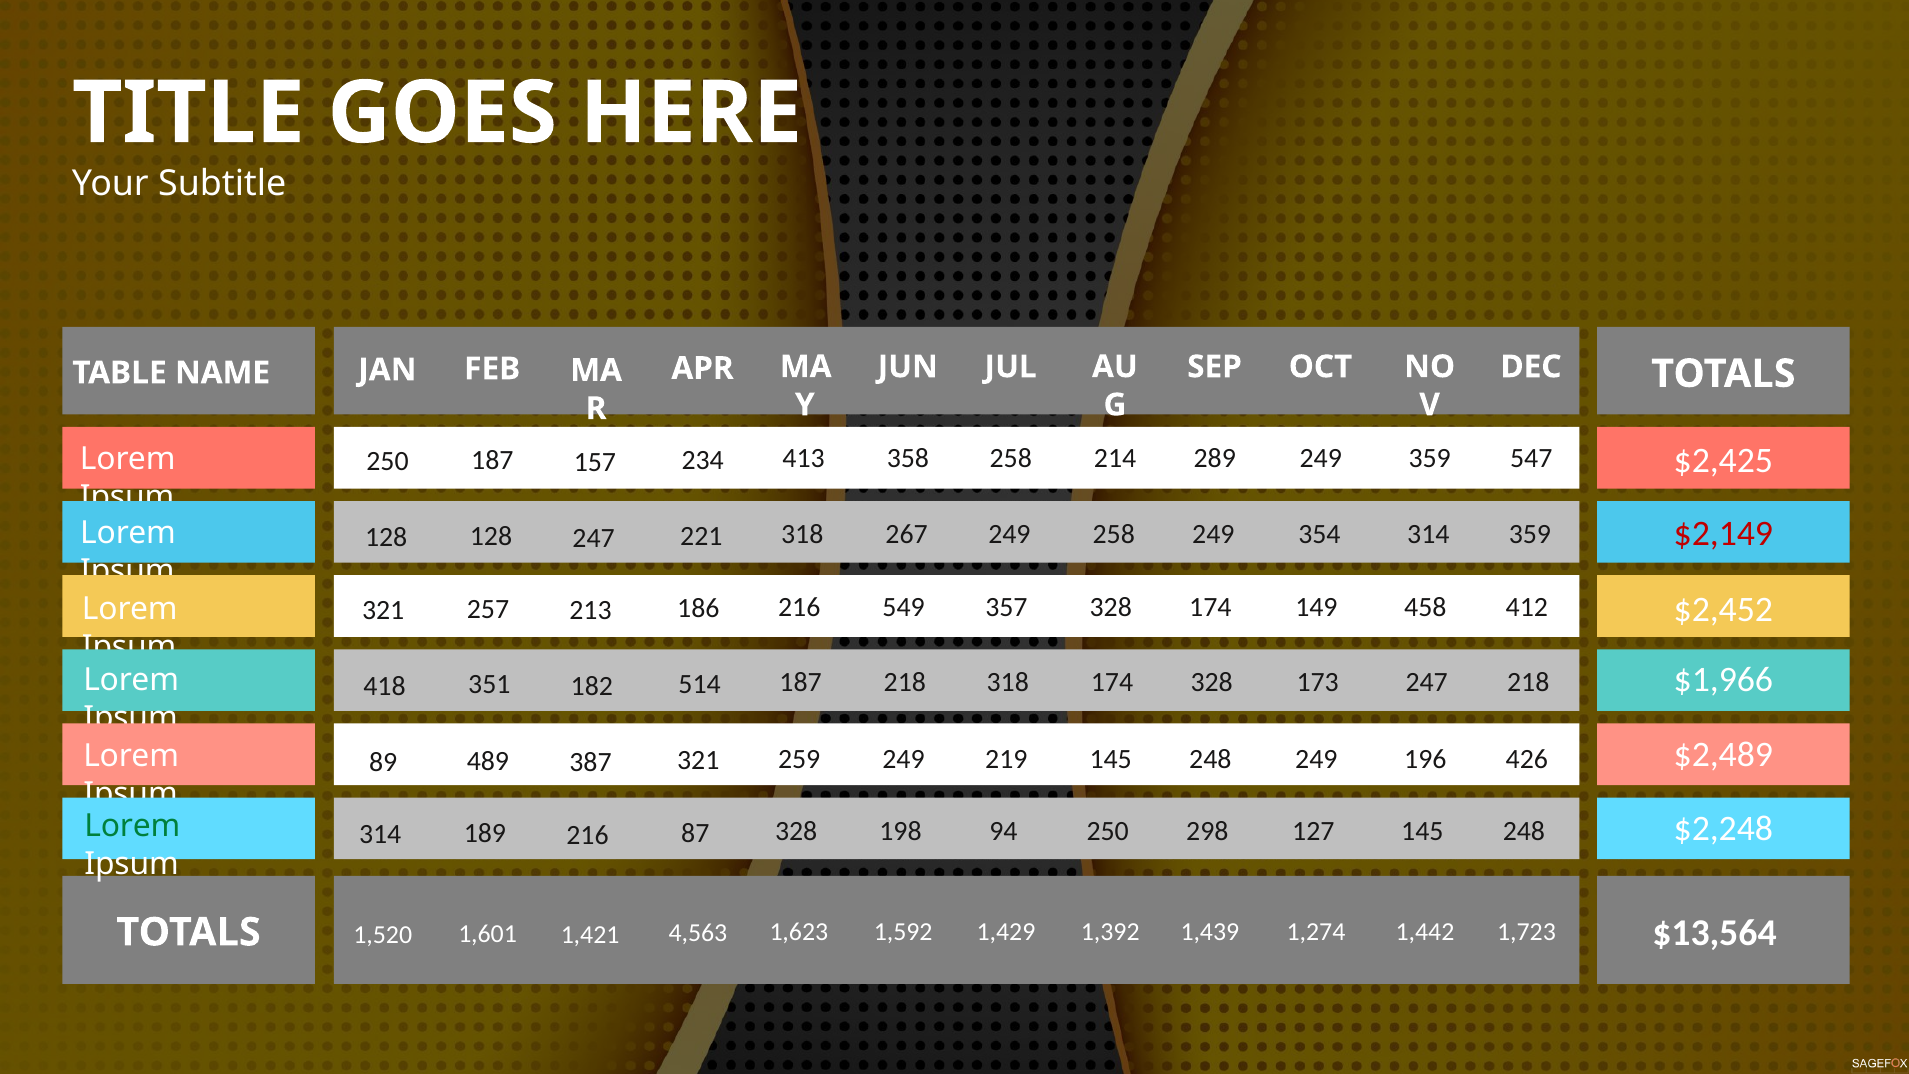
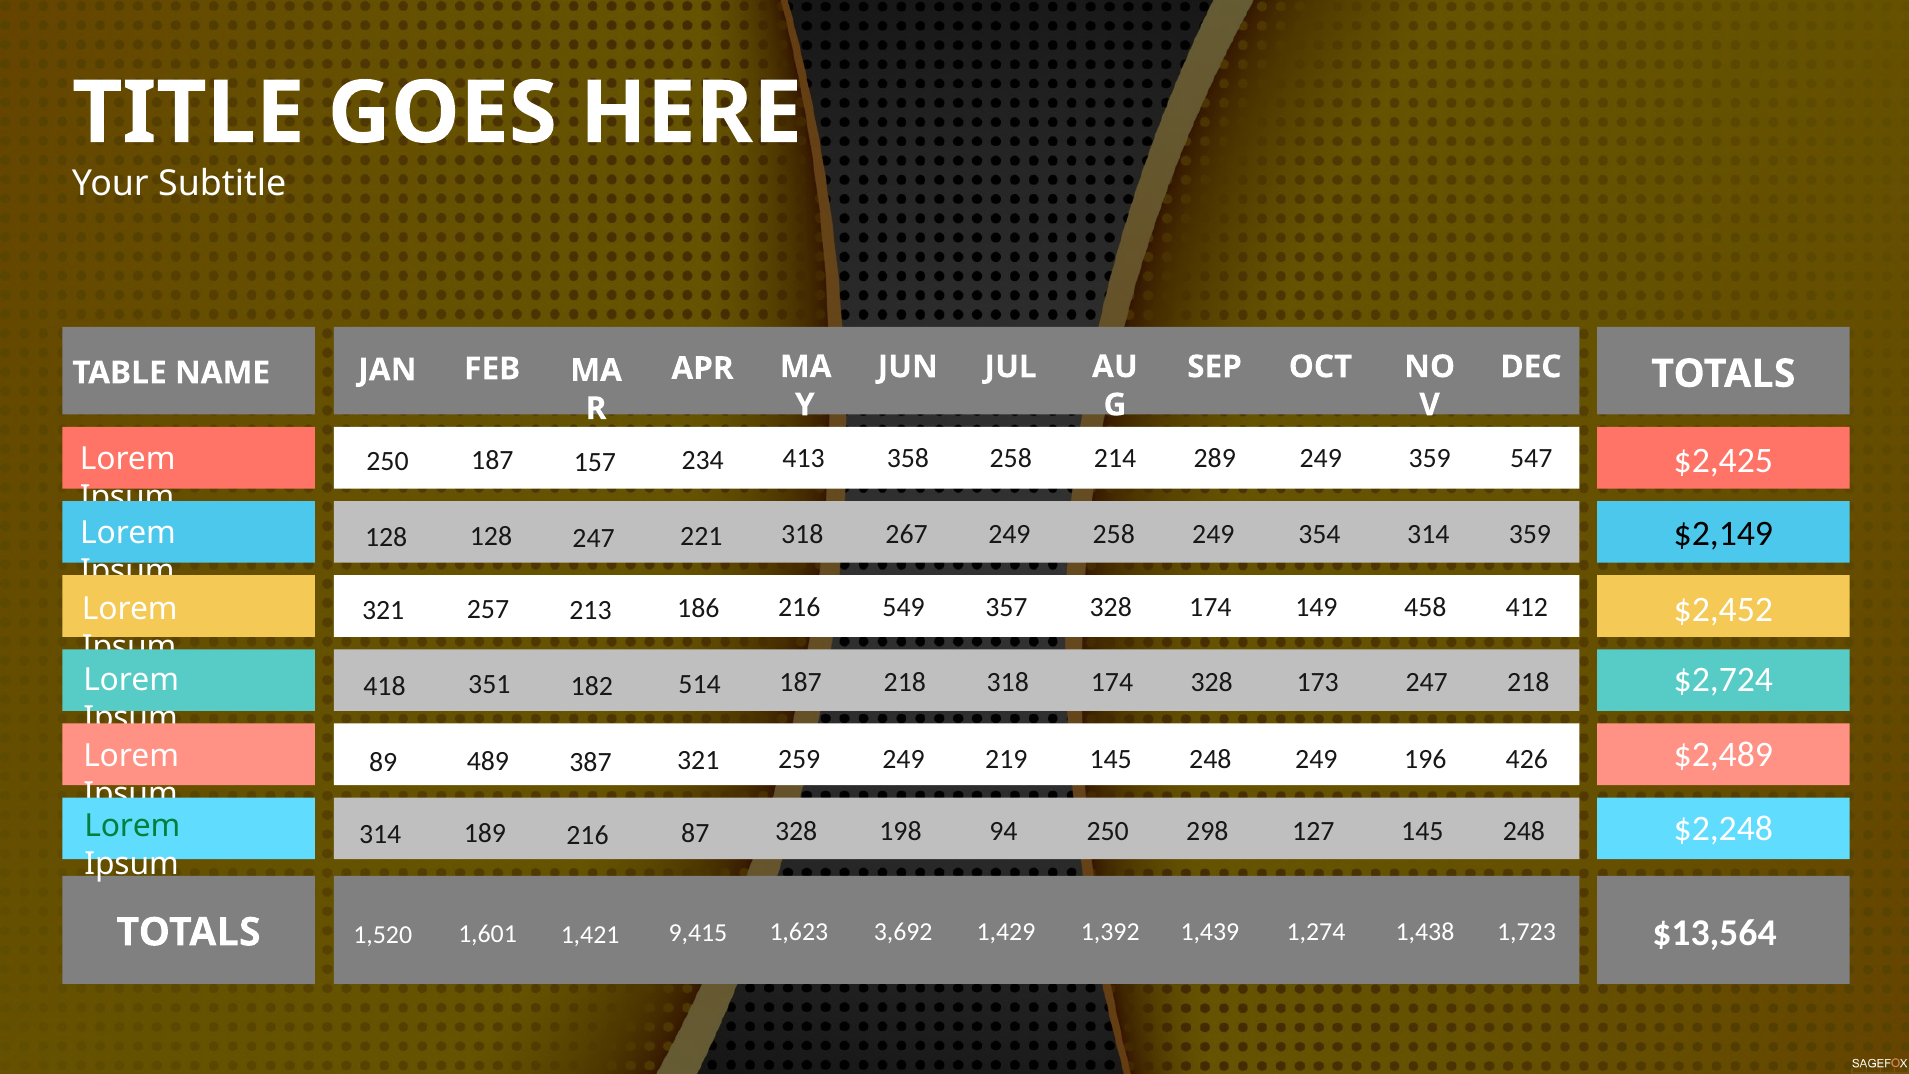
$2,149 colour: red -> black (1723, 534)
$1,966: $1,966 -> $2,724 (1723, 680)
1,592: 1,592 -> 3,692 (903, 931)
1,442: 1,442 -> 1,438 (1425, 931)
4,563: 4,563 -> 9,415 (698, 933)
